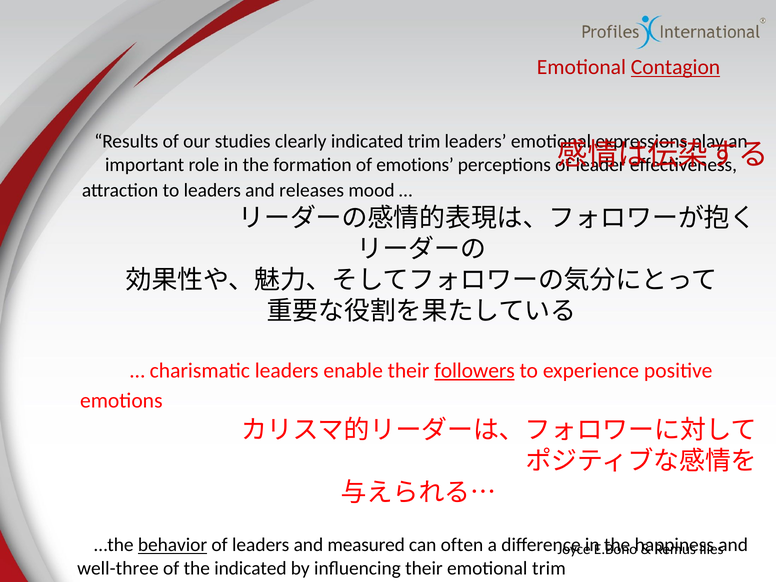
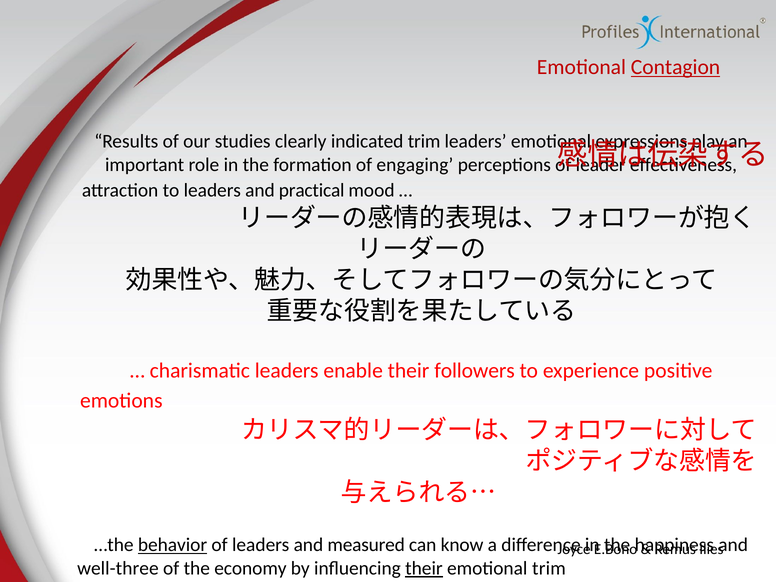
of emotions: emotions -> engaging (415, 165)
releases: releases -> practical (312, 190)
followers underline: present -> none (475, 371)
often: often -> know (462, 545)
the indicated: indicated -> economy (250, 568)
their underline: none -> present (424, 568)
